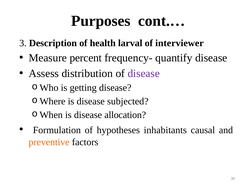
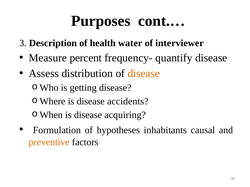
larval: larval -> water (130, 43)
disease colour: purple -> orange (144, 74)
subjected: subjected -> accidents (128, 102)
allocation: allocation -> acquiring (125, 115)
